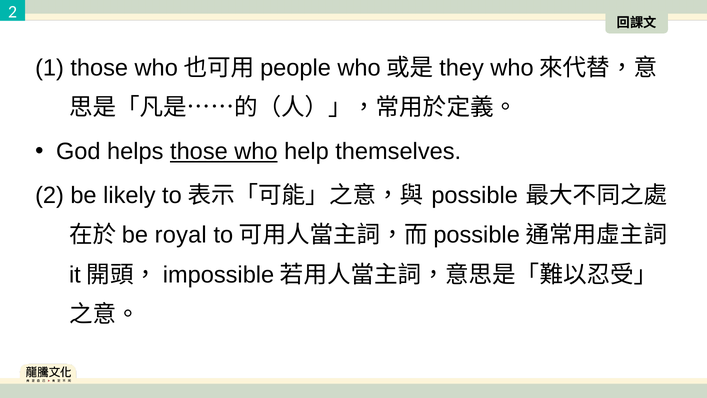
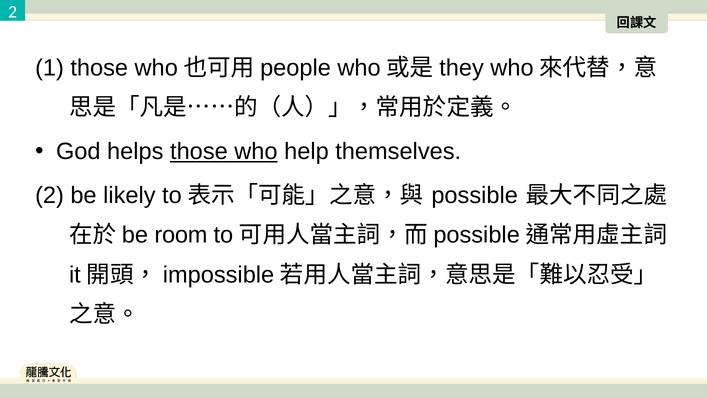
royal: royal -> room (181, 235)
